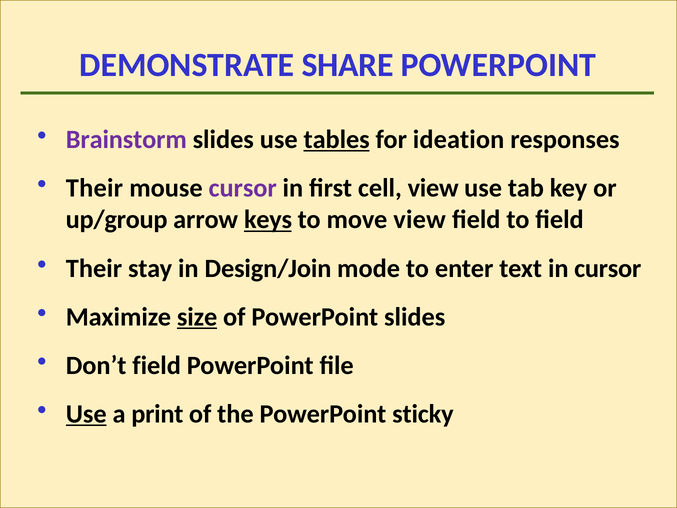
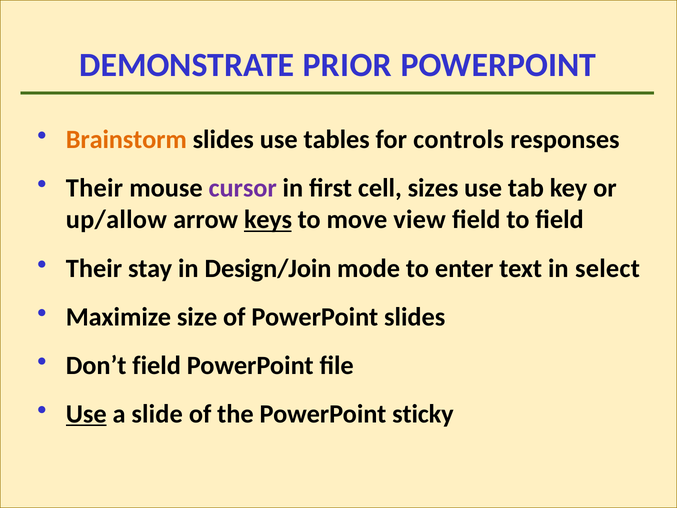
SHARE: SHARE -> PRIOR (347, 65)
Brainstorm colour: purple -> orange (126, 140)
tables underline: present -> none (337, 140)
ideation: ideation -> controls (458, 140)
cell view: view -> sizes (433, 188)
up/group: up/group -> up/allow (116, 220)
in cursor: cursor -> select (607, 268)
size underline: present -> none (197, 317)
print: print -> slide (157, 414)
